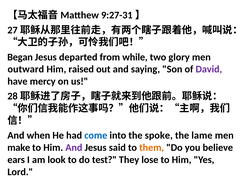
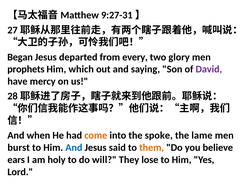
while: while -> every (135, 57)
outward: outward -> prophets (26, 69)
raised: raised -> which (81, 69)
come colour: blue -> orange (96, 135)
make: make -> burst (19, 147)
And colour: purple -> blue (74, 147)
look: look -> holy (57, 159)
test: test -> will (104, 159)
